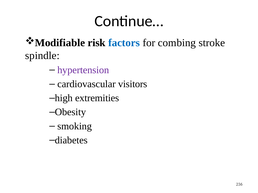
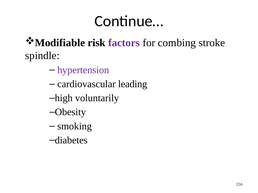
factors colour: blue -> purple (124, 43)
visitors: visitors -> leading (133, 84)
extremities: extremities -> voluntarily (97, 98)
